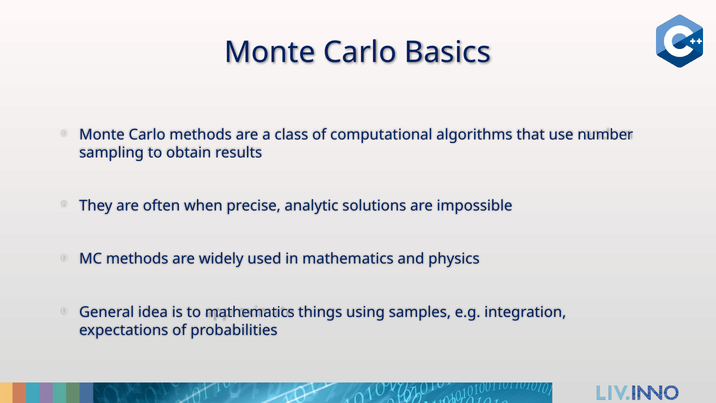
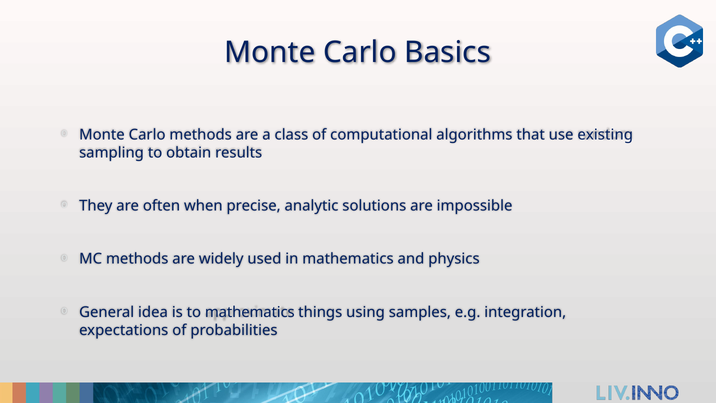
number: number -> existing (605, 135)
